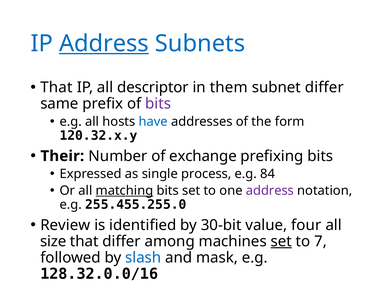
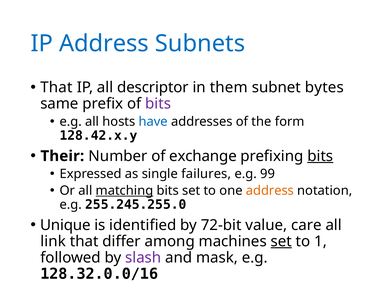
Address underline: present -> none (104, 43)
subnet differ: differ -> bytes (324, 87)
120.32.x.y: 120.32.x.y -> 128.42.x.y (99, 136)
bits underline: none -> present (320, 156)
process: process -> failures (206, 174)
84: 84 -> 99 (268, 174)
address colour: purple -> orange (270, 191)
255.455.255.0: 255.455.255.0 -> 255.245.255.0 (136, 205)
Review: Review -> Unique (65, 225)
30-bit: 30-bit -> 72-bit (221, 225)
four: four -> care (306, 225)
size: size -> link (53, 241)
7: 7 -> 1 (320, 241)
slash colour: blue -> purple (143, 258)
